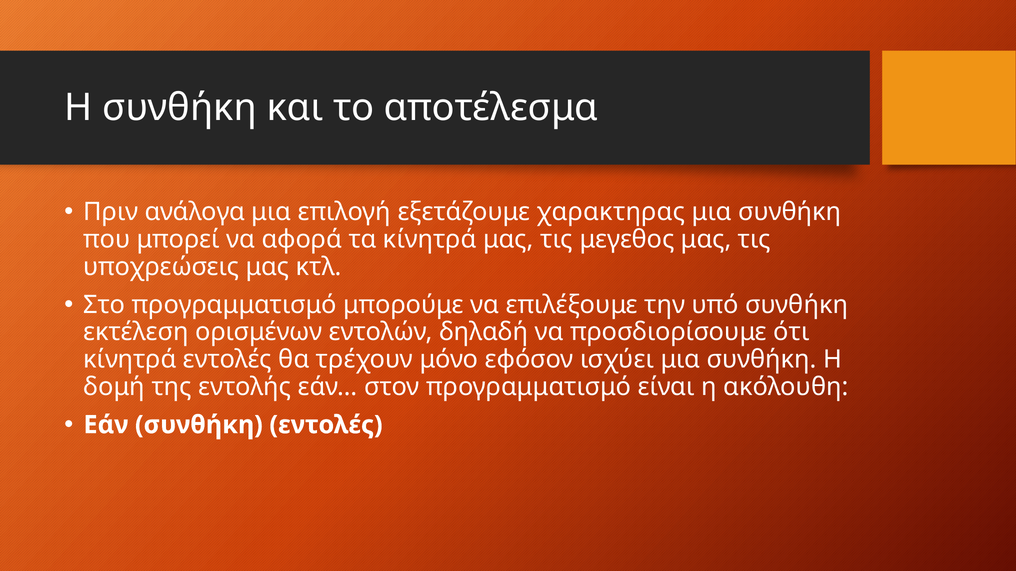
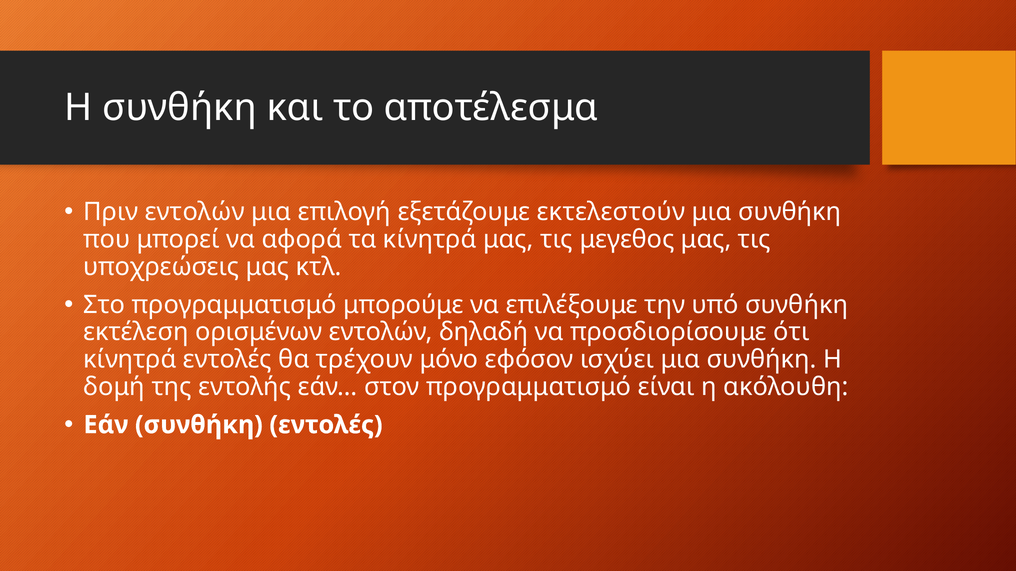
Πριν ανάλογα: ανάλογα -> εντολών (195, 212)
χαρακτηρας: χαρακτηρας -> εκτελεστούν (611, 212)
